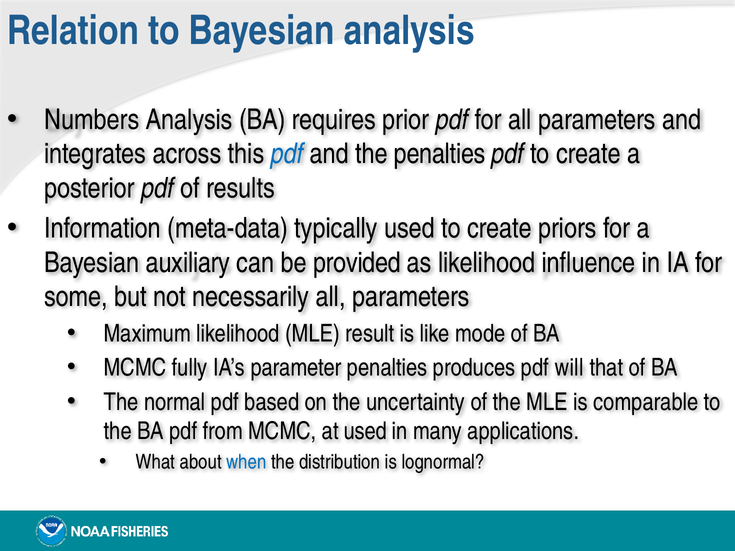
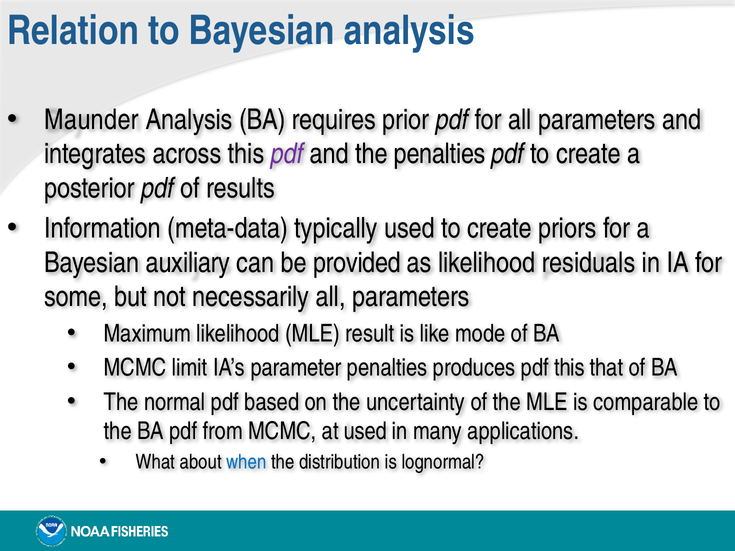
Numbers: Numbers -> Maunder (92, 120)
pdf colour: blue -> purple (287, 154)
influence: influence -> residuals (589, 263)
fully: fully -> limit (190, 368)
pdf will: will -> this (569, 368)
